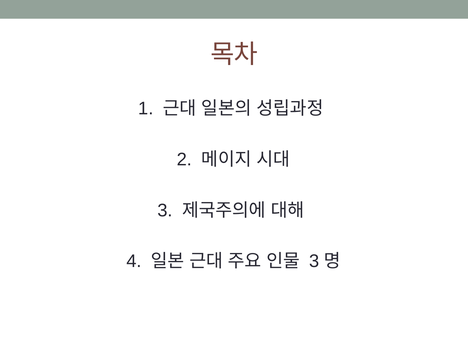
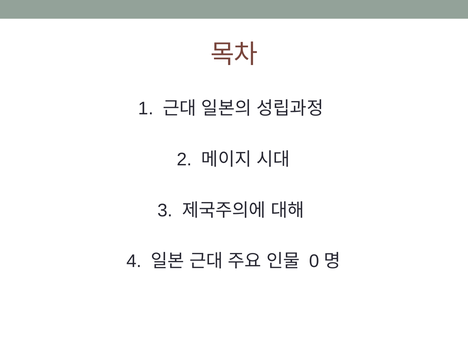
3: 3 -> 0 (314, 261)
